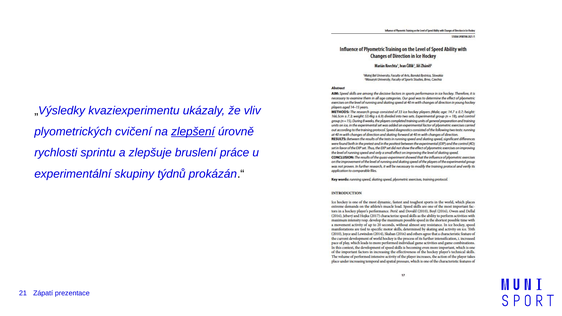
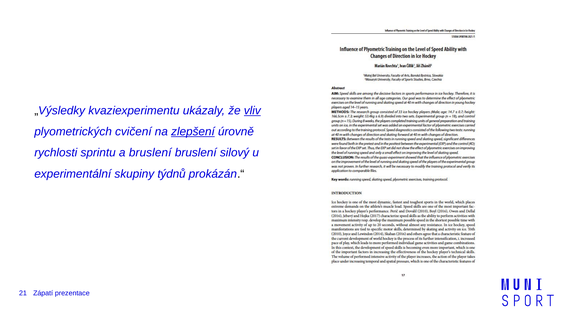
vliv underline: none -> present (252, 111)
a zlepšuje: zlepšuje -> bruslení (150, 153)
práce: práce -> silový (235, 153)
